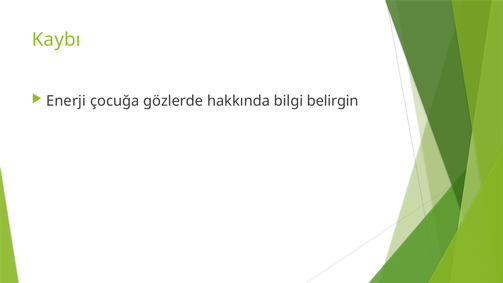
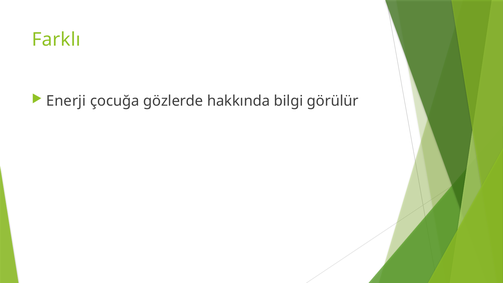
Kaybı: Kaybı -> Farklı (56, 40)
belirgin: belirgin -> görülür (333, 101)
